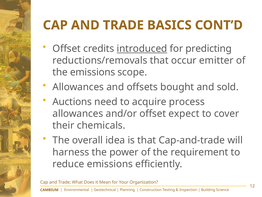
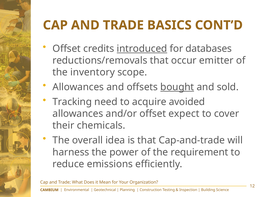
predicting: predicting -> databases (209, 49)
the emissions: emissions -> inventory (93, 72)
bought underline: none -> present (177, 87)
Auctions: Auctions -> Tracking (72, 102)
process: process -> avoided (187, 102)
